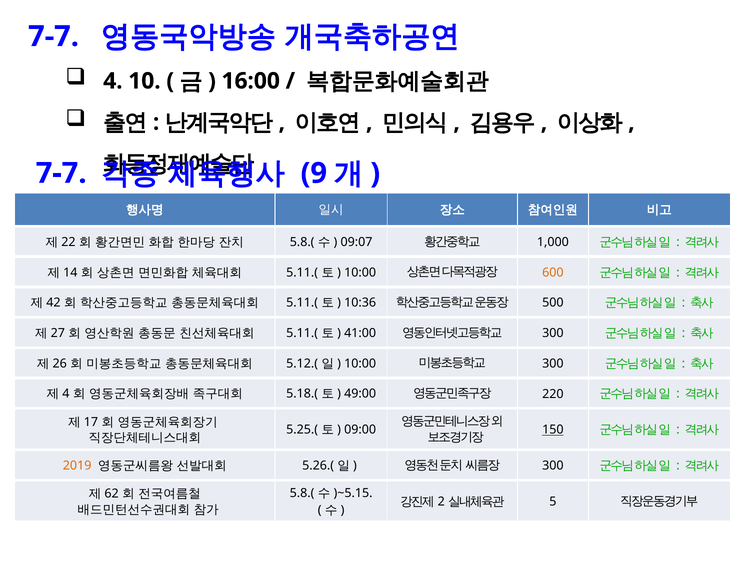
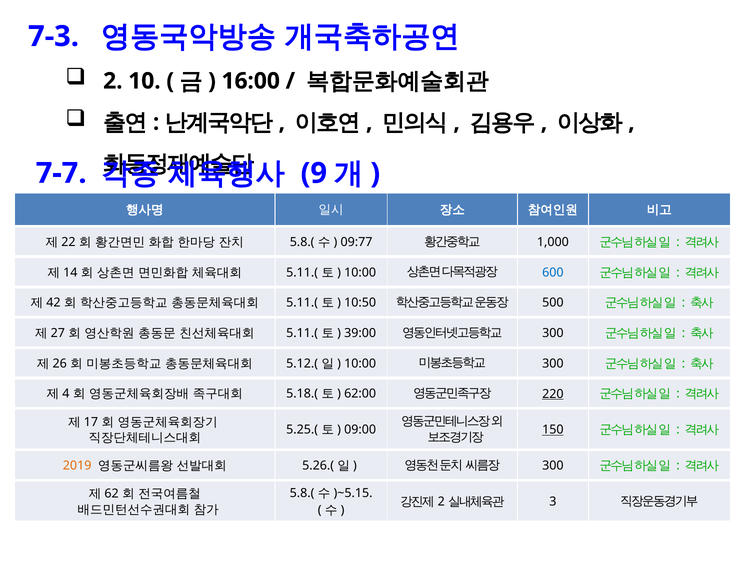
7-7: 7-7 -> 7-3 (54, 36)
4: 4 -> 2 (113, 81)
09:07: 09:07 -> 09:77 (357, 242)
600 colour: orange -> blue (553, 273)
10:36: 10:36 -> 10:50 (360, 303)
41:00: 41:00 -> 39:00 (360, 333)
49:00: 49:00 -> 62:00 (360, 394)
220 underline: none -> present (553, 394)
5: 5 -> 3 (553, 502)
